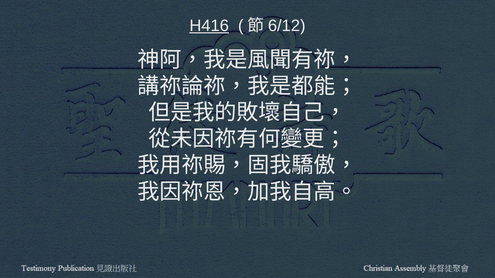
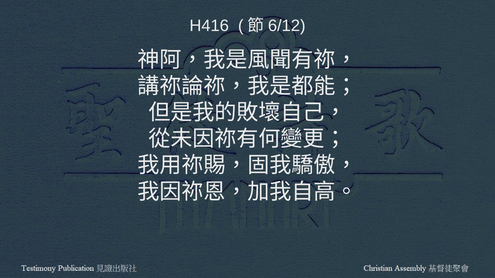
H416 underline: present -> none (209, 26)
